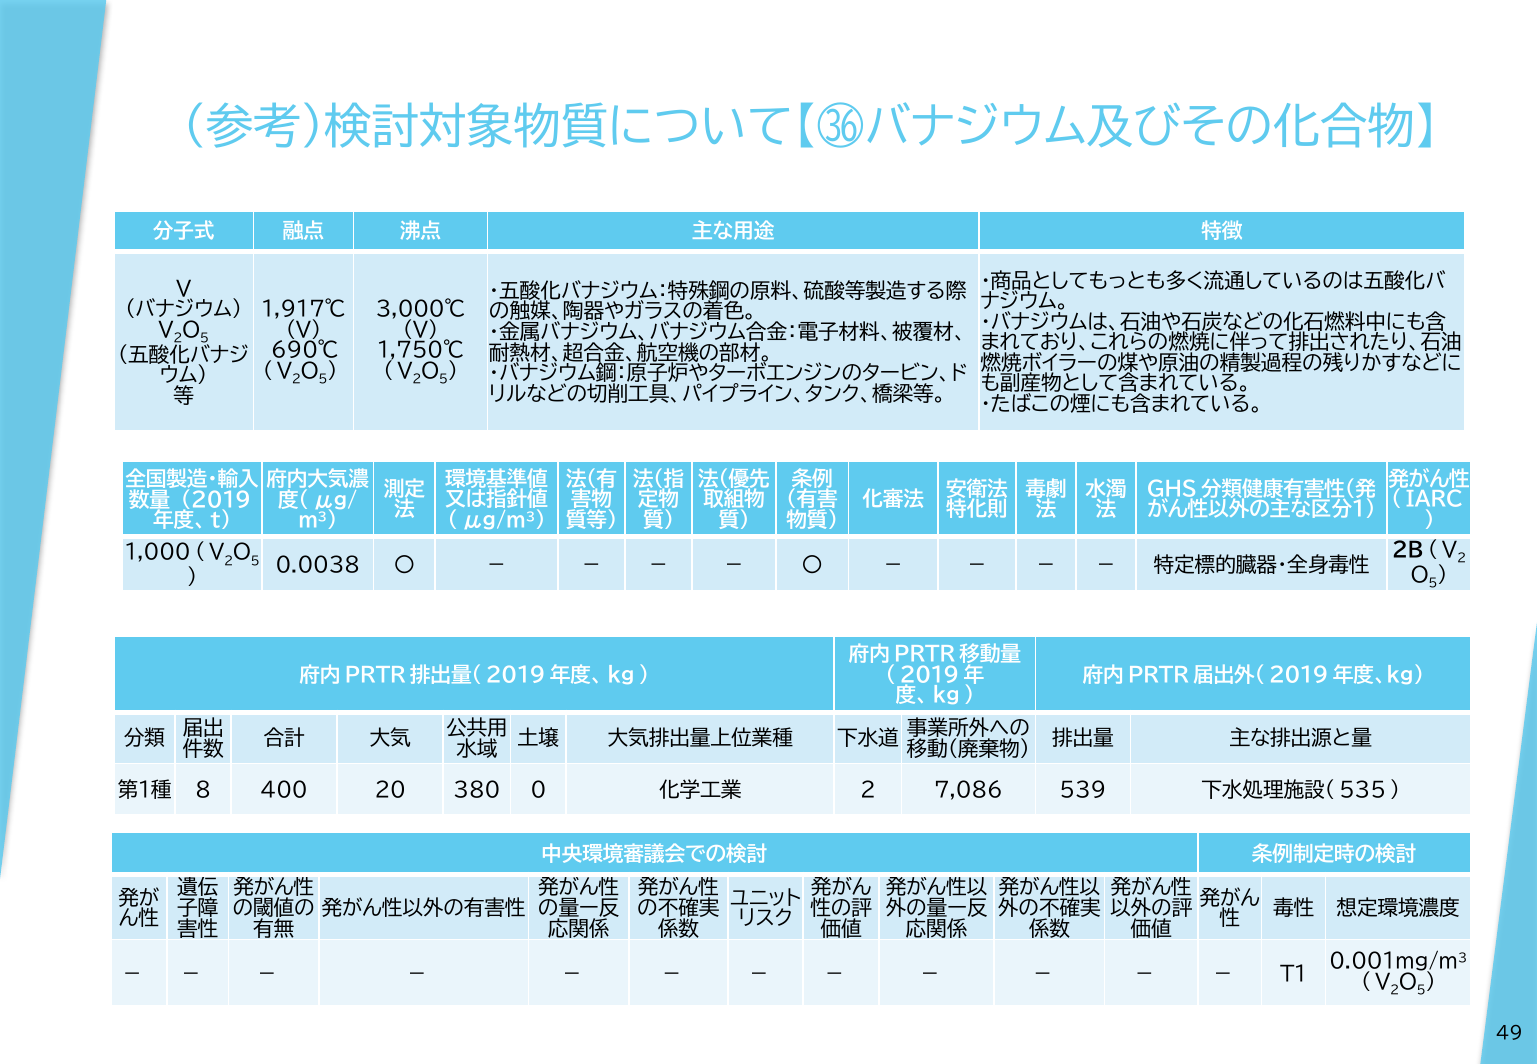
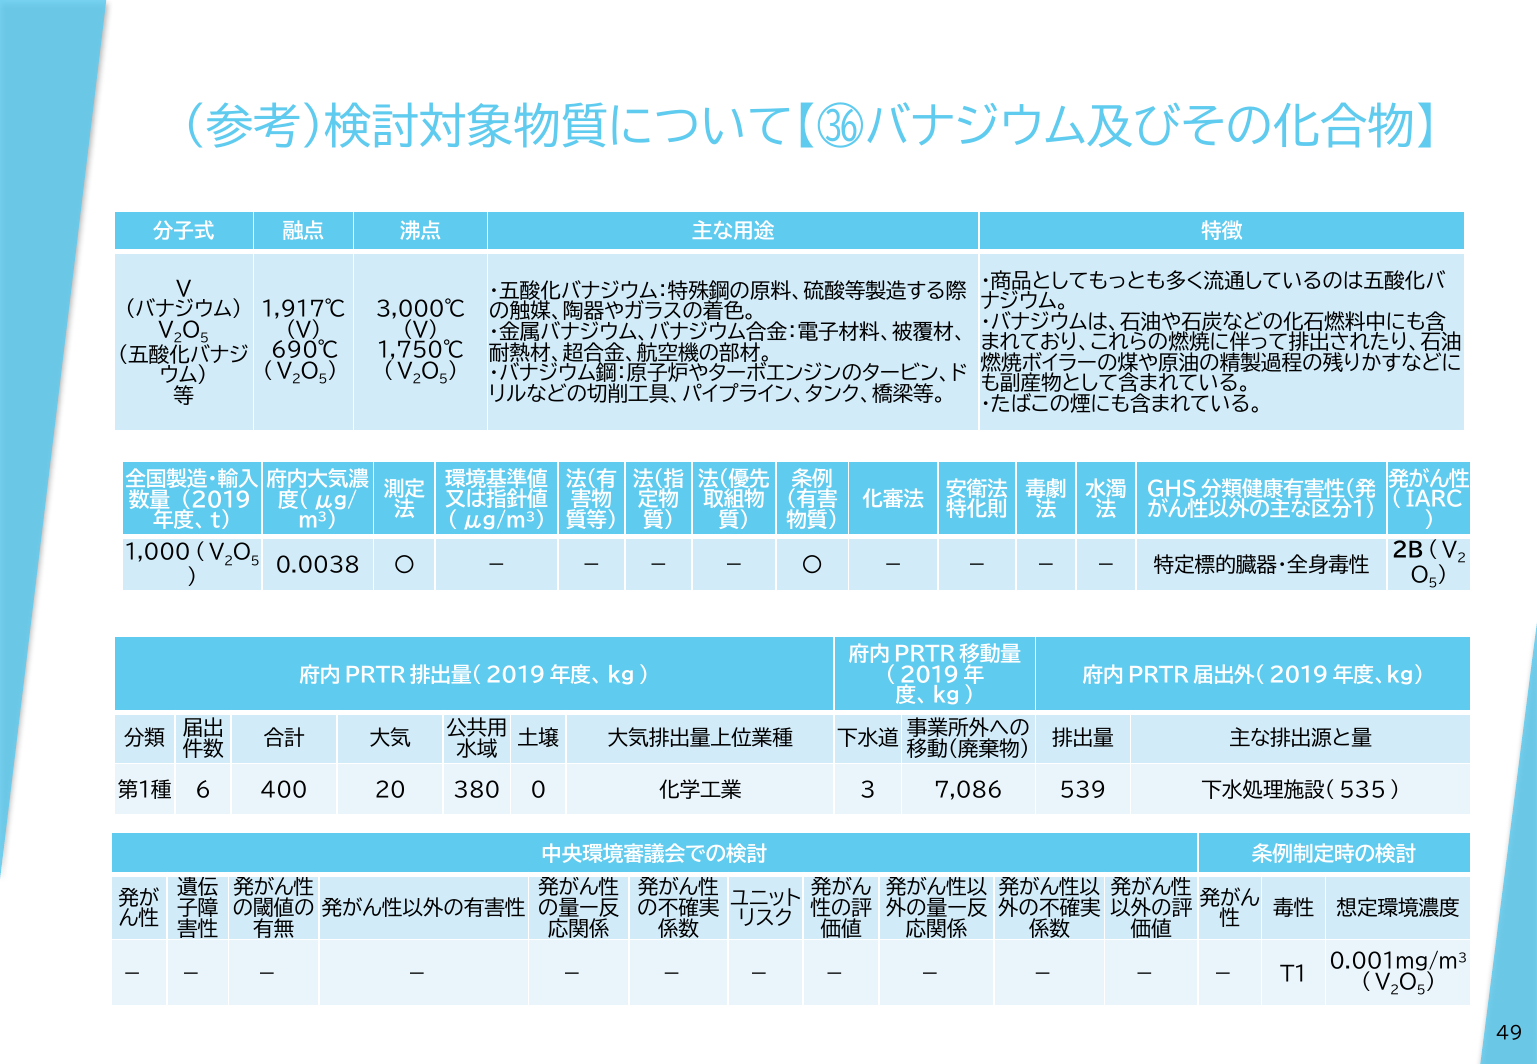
8: 8 -> 6 (203, 791)
2: 2 -> 3 (868, 791)
